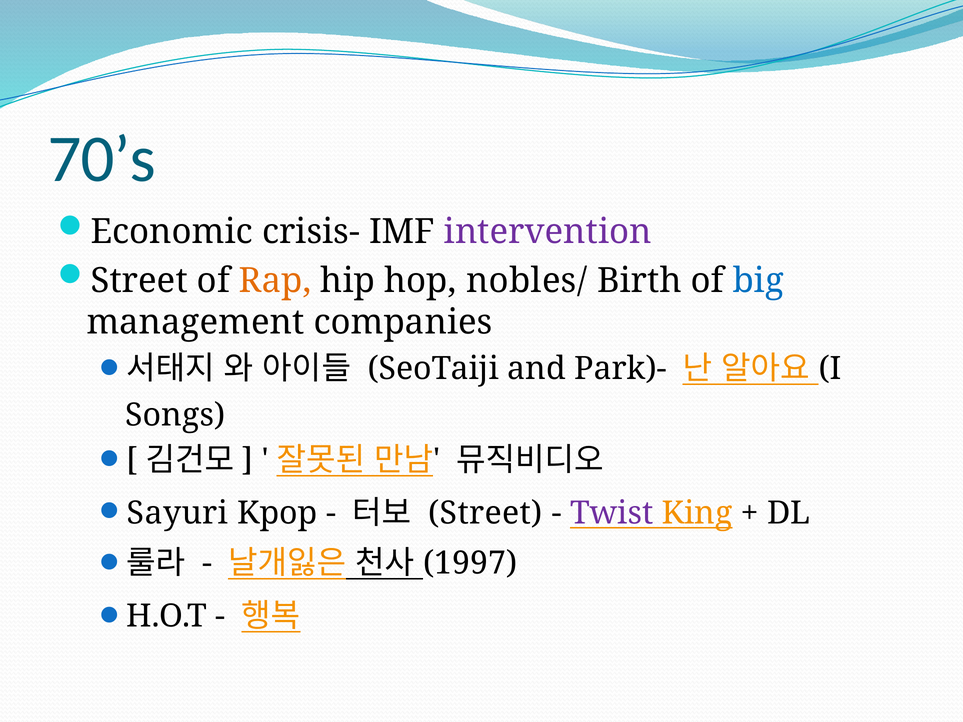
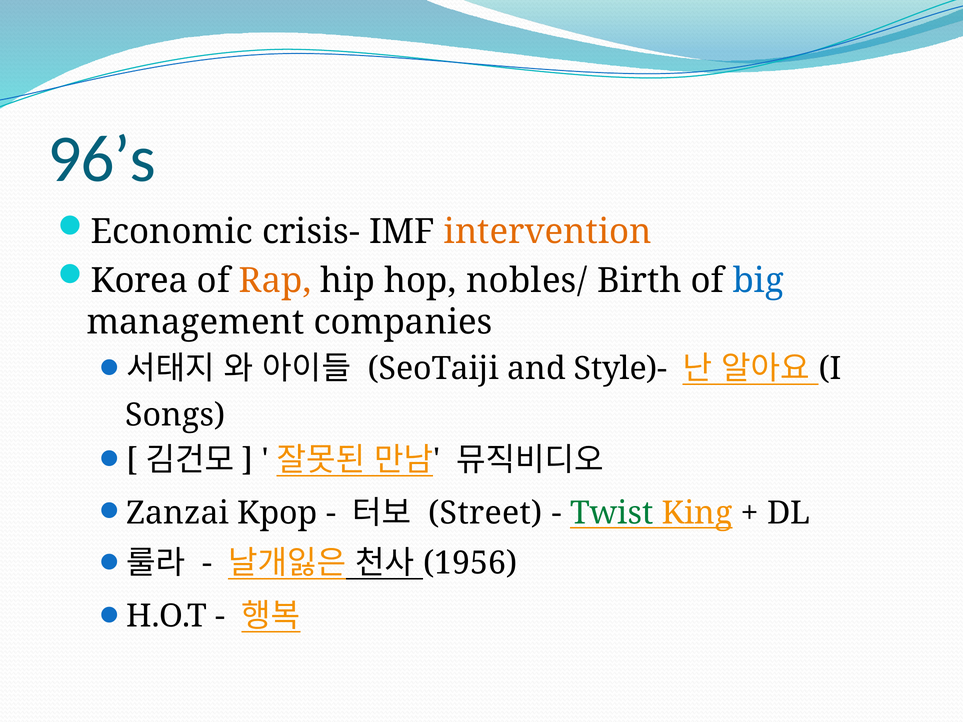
70’s: 70’s -> 96’s (102, 159)
intervention colour: purple -> orange (548, 232)
Street: Street -> Korea (139, 281)
Park)-: Park)- -> Style)- (621, 369)
Sayuri: Sayuri -> Zanzai (178, 513)
Twist colour: purple -> green (612, 513)
1997: 1997 -> 1956 (470, 564)
